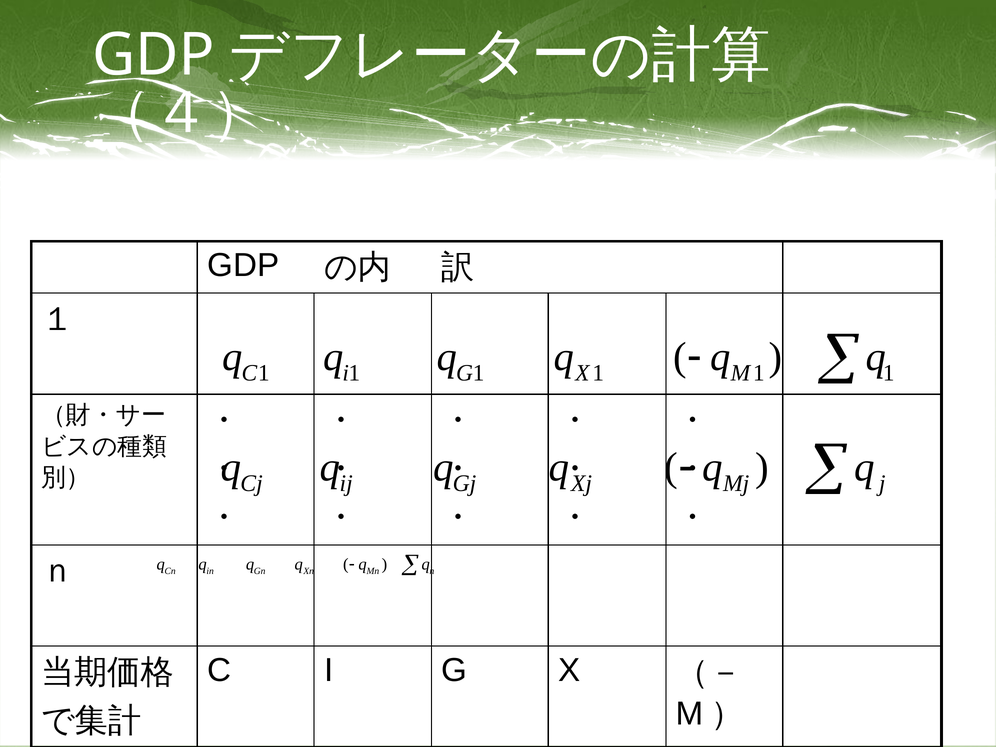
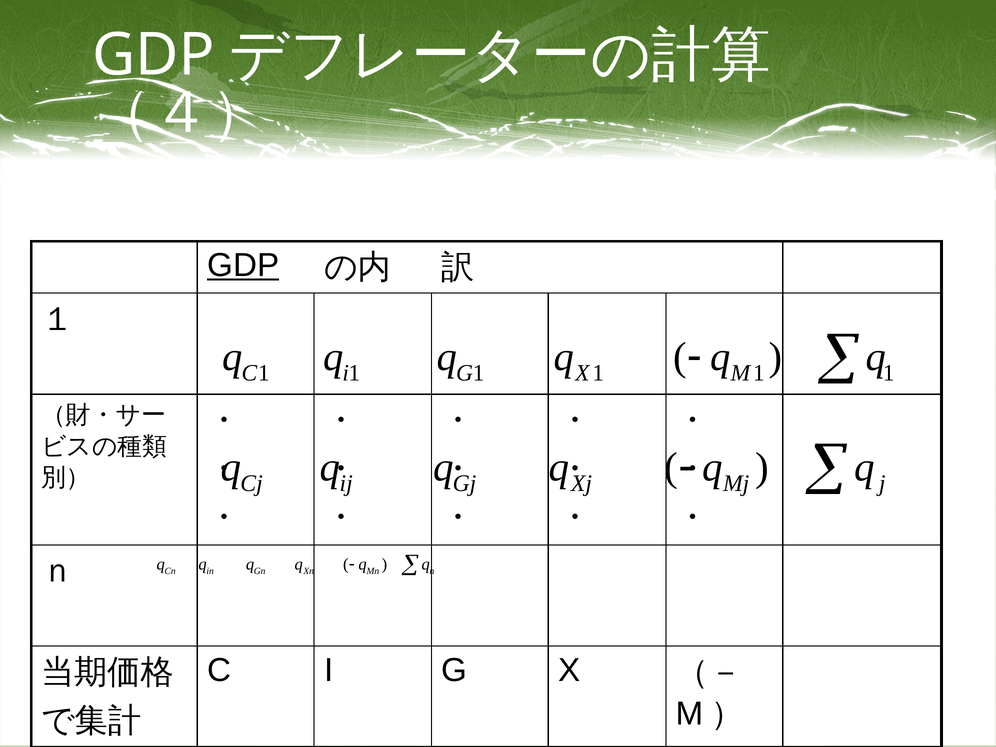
GDP underline: none -> present (243, 265)
